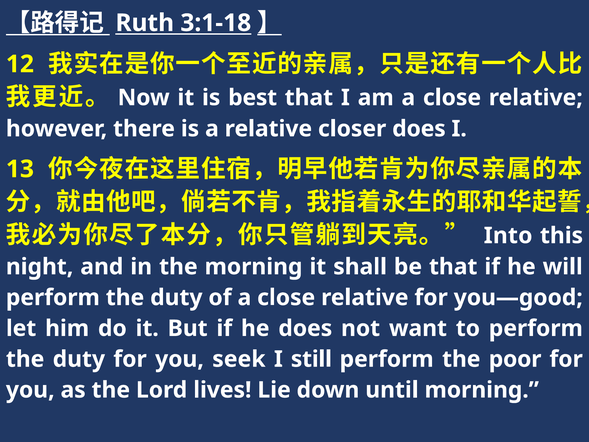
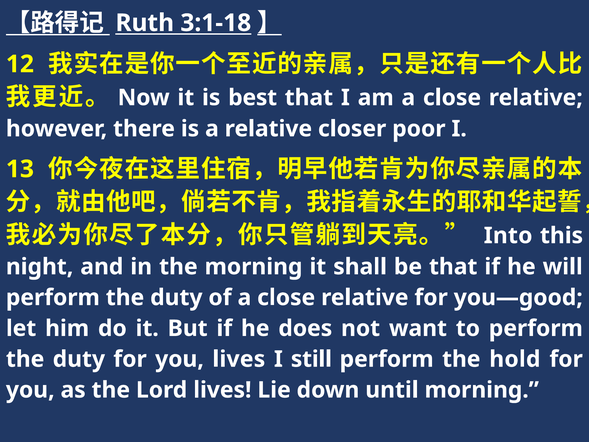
closer does: does -> poor (419, 129)
you seek: seek -> lives (239, 359)
poor: poor -> hold (515, 359)
